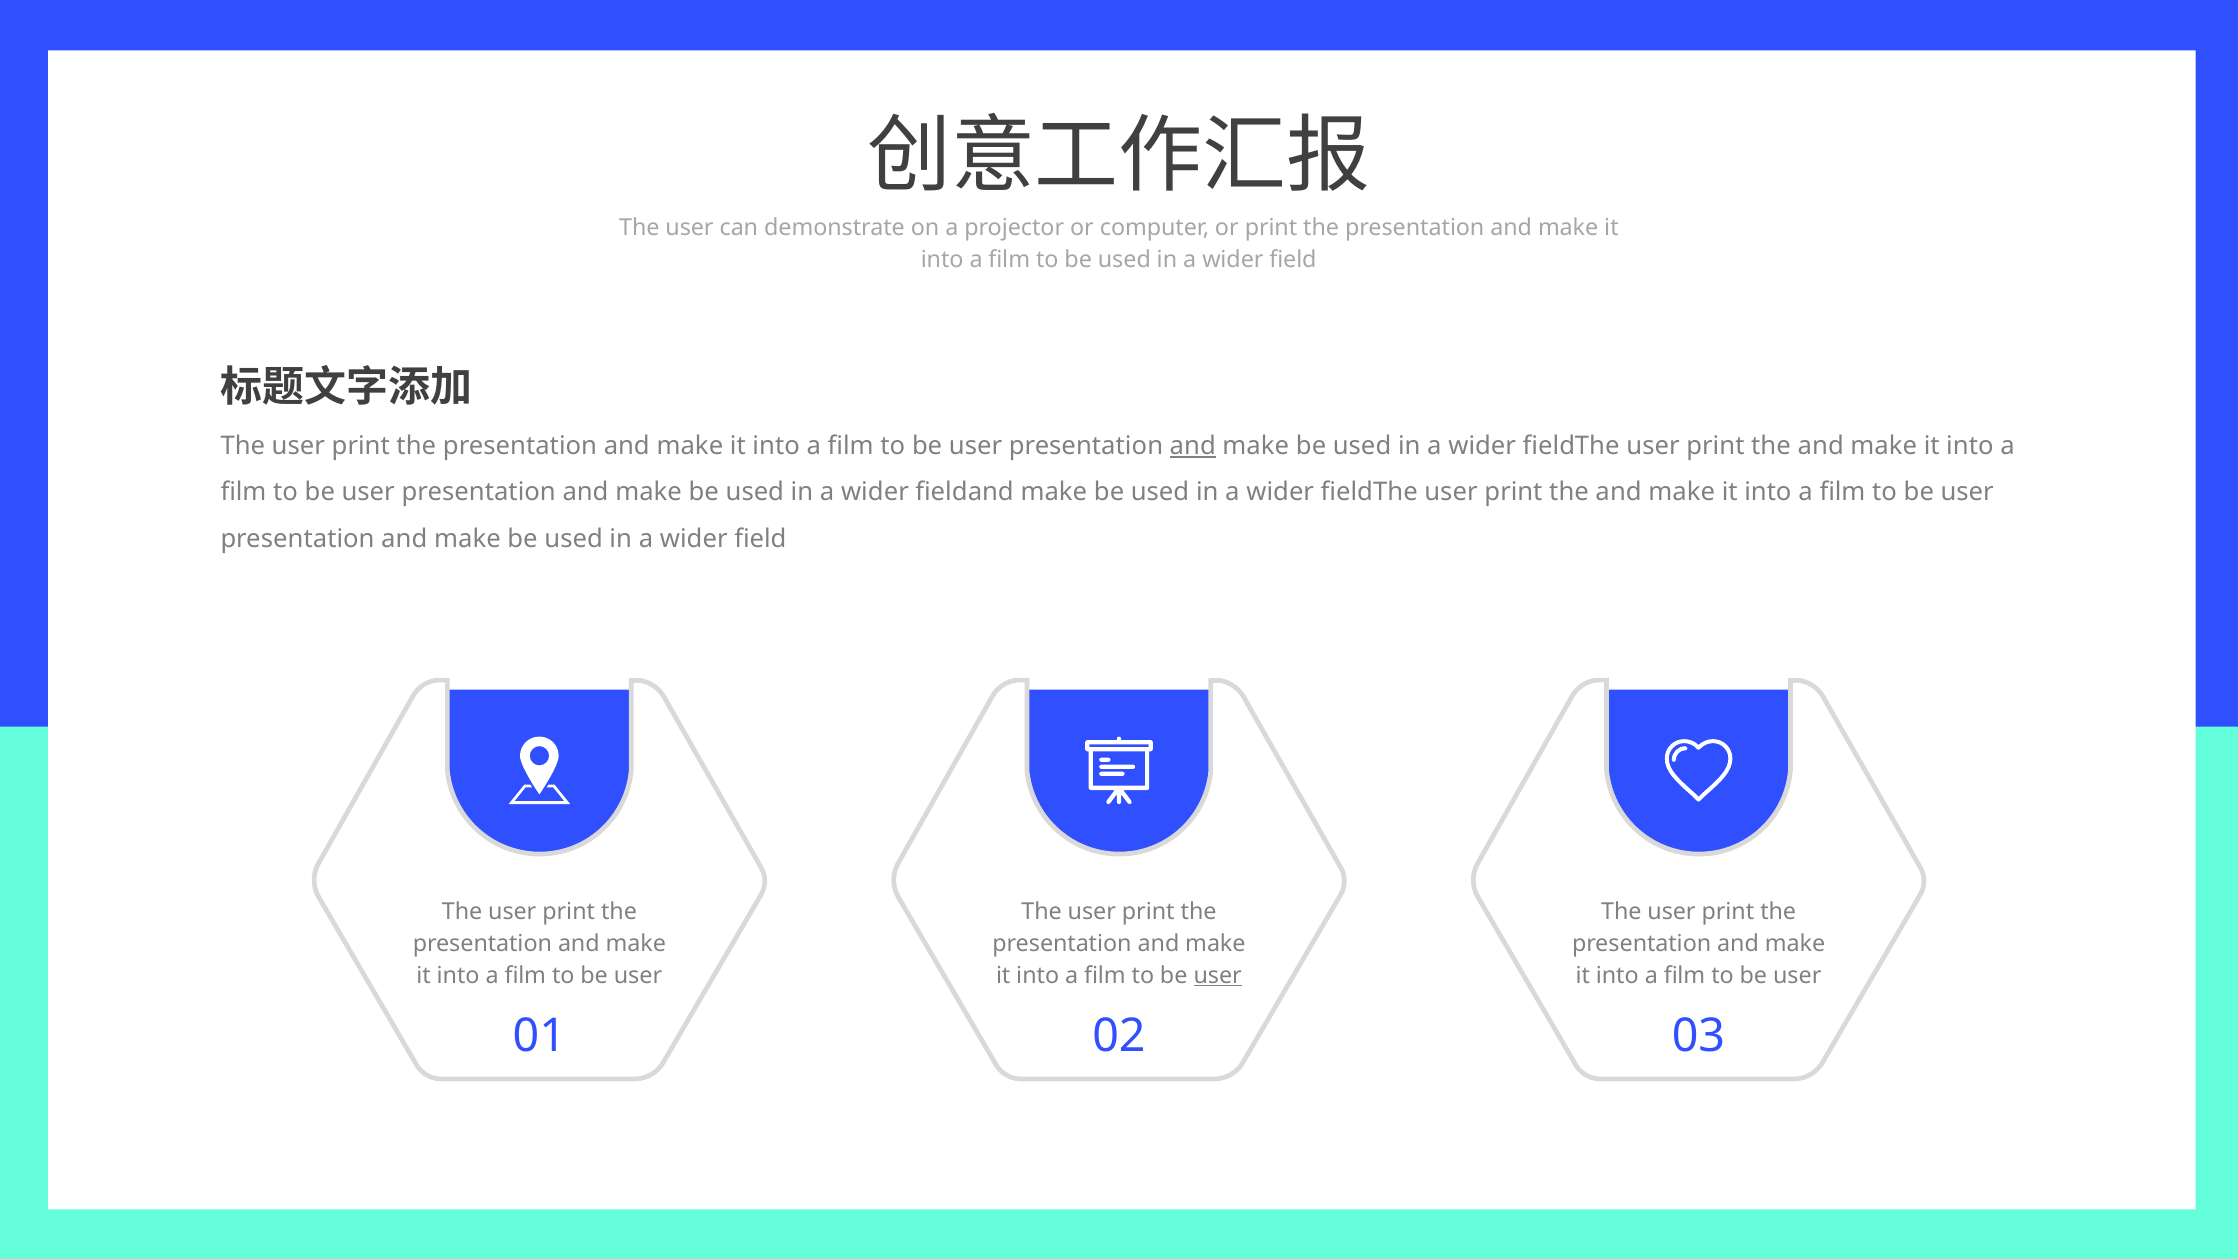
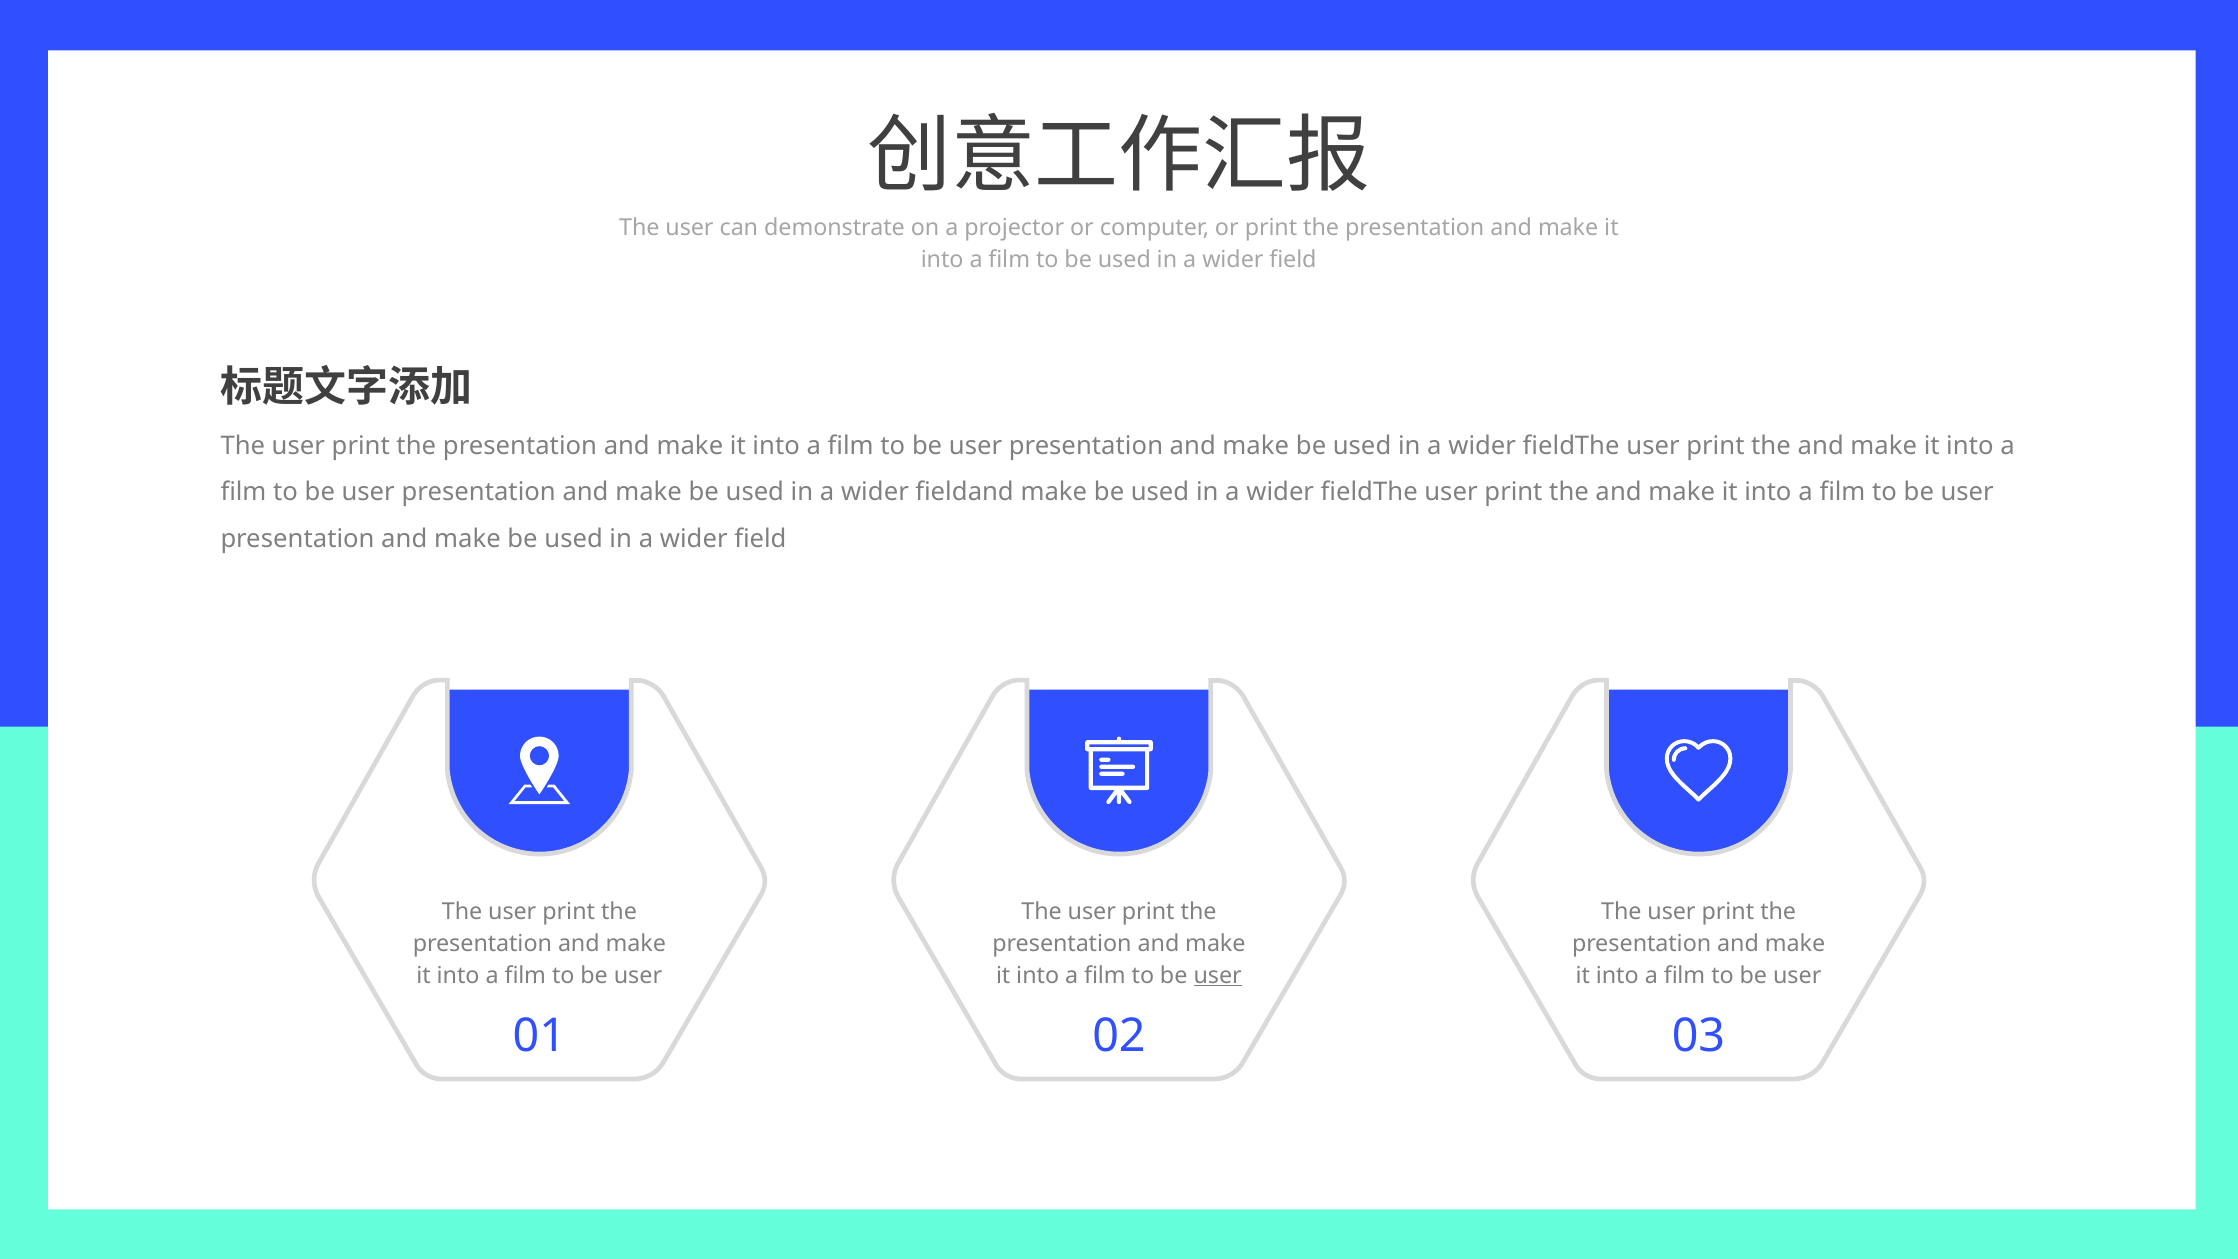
and underline: present -> none (1193, 446)
